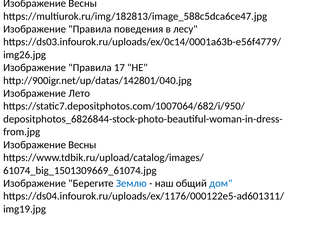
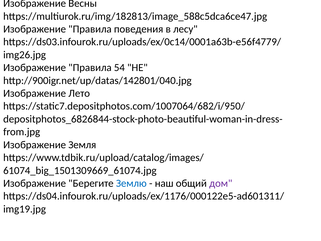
17: 17 -> 54 (119, 68)
Весны: Весны -> Земля (82, 145)
дом colour: blue -> purple (221, 183)
